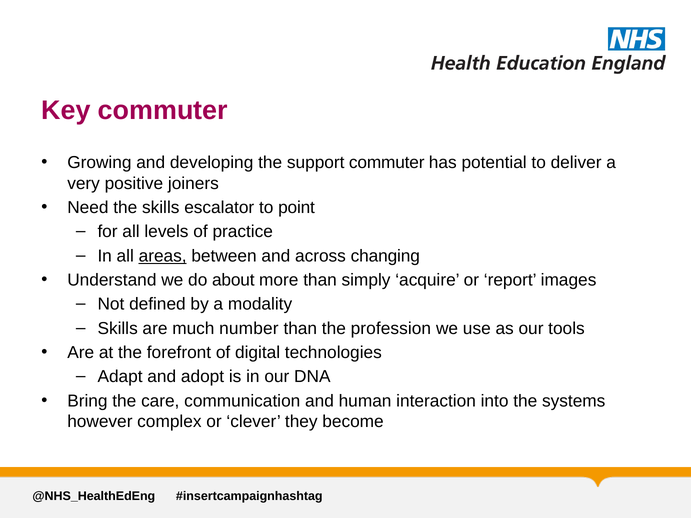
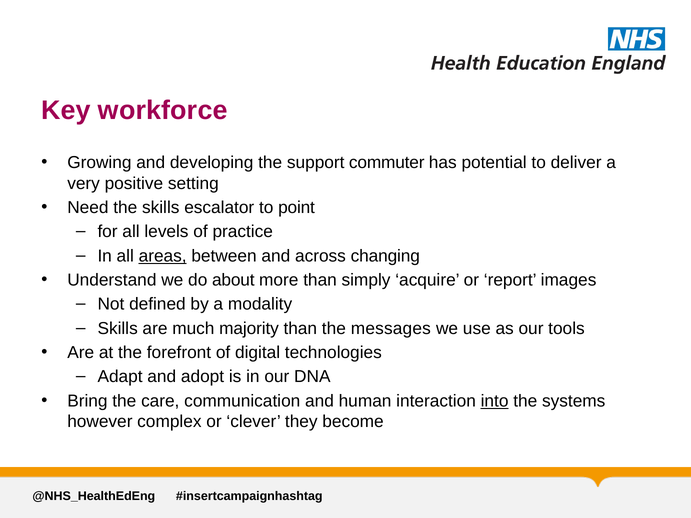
Key commuter: commuter -> workforce (163, 110)
joiners: joiners -> setting (193, 183)
number: number -> majority (249, 329)
profession: profession -> messages (391, 329)
into underline: none -> present (495, 401)
